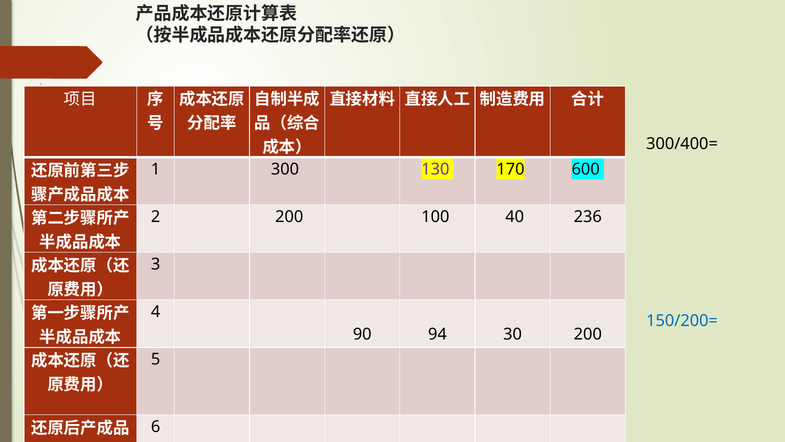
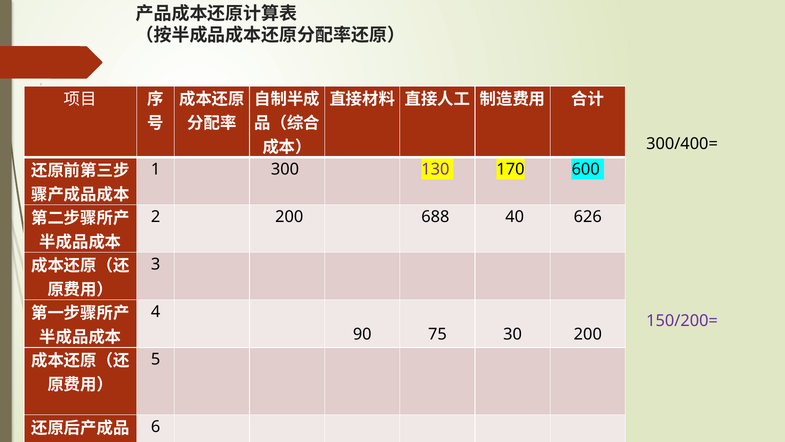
100: 100 -> 688 (435, 217)
236: 236 -> 626 (588, 217)
150/200= colour: blue -> purple (682, 320)
94: 94 -> 75 (437, 334)
